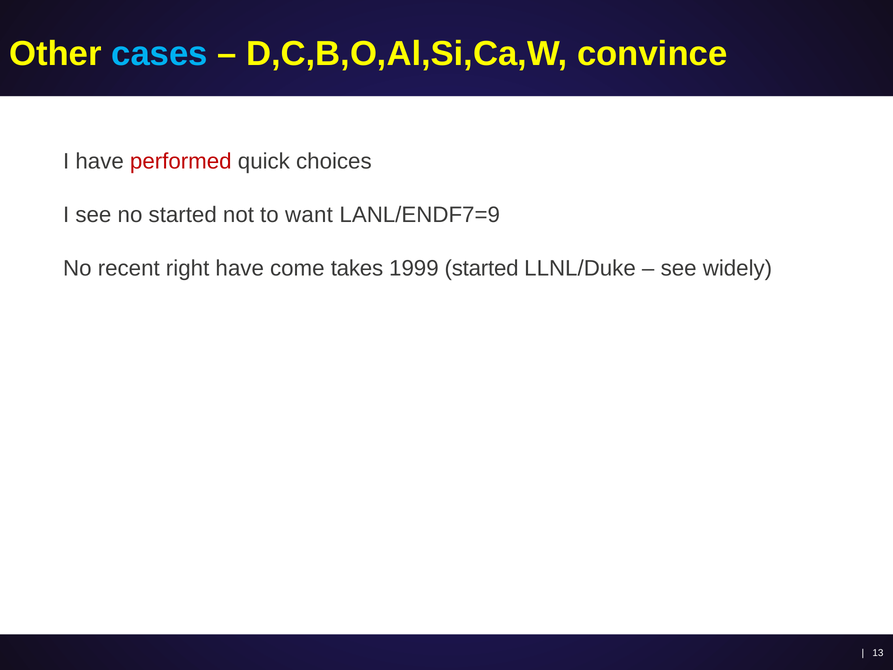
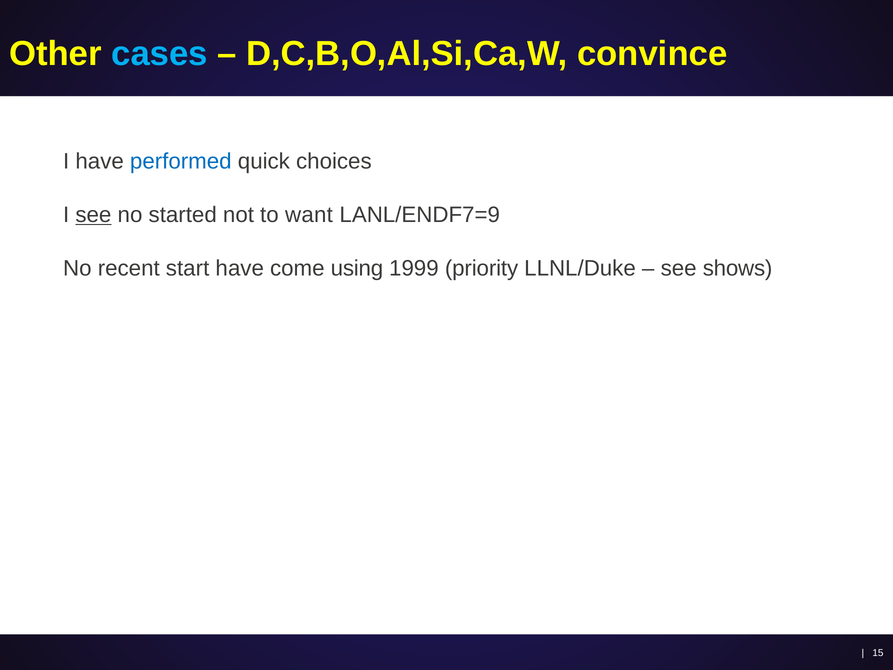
performed colour: red -> blue (181, 161)
see underline: none -> present (93, 215)
right: right -> start (188, 268)
takes: takes -> using (357, 268)
1999 started: started -> priority (482, 268)
widely: widely -> shows (738, 268)
13: 13 -> 15 (878, 653)
